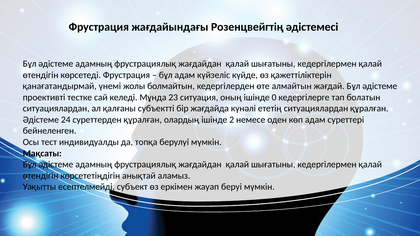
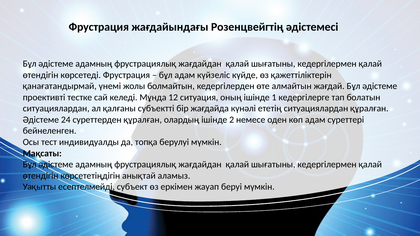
23: 23 -> 12 (173, 97)
0: 0 -> 1 (274, 97)
